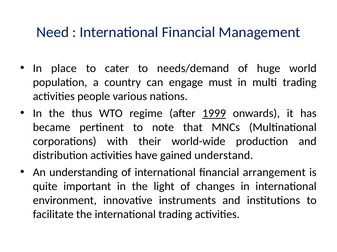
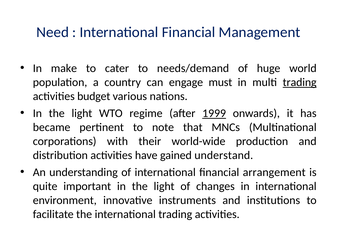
place: place -> make (64, 69)
trading underline: none -> present (300, 83)
people: people -> budget (94, 97)
thus: thus -> light (82, 114)
